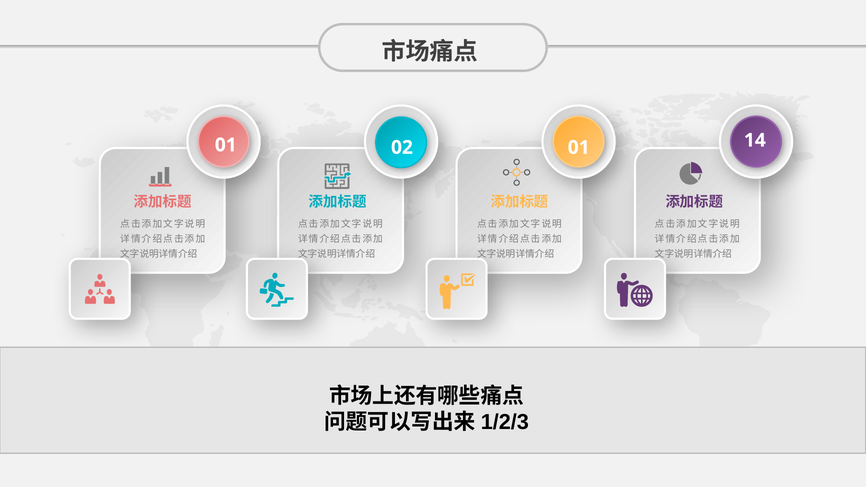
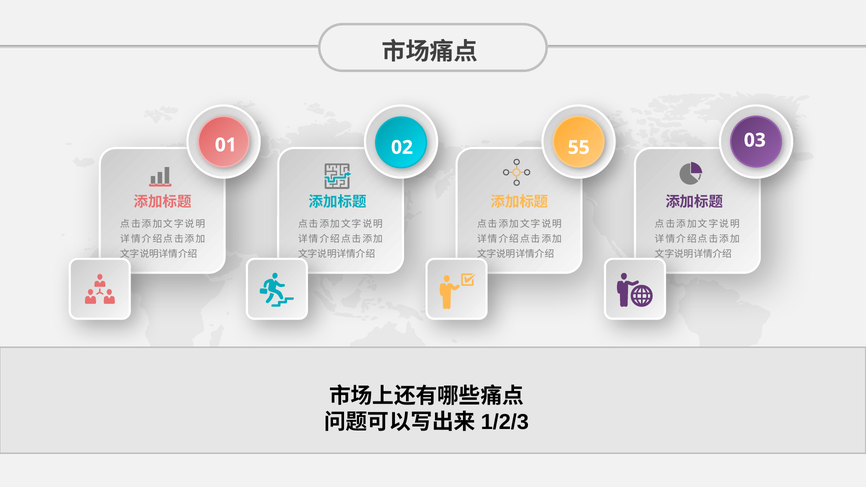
01 01: 01 -> 55 (579, 148)
14: 14 -> 03 (755, 140)
